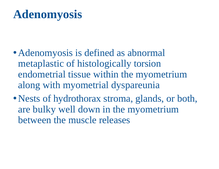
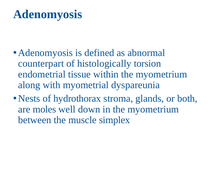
metaplastic: metaplastic -> counterpart (41, 64)
bulky: bulky -> moles (44, 109)
releases: releases -> simplex (115, 120)
